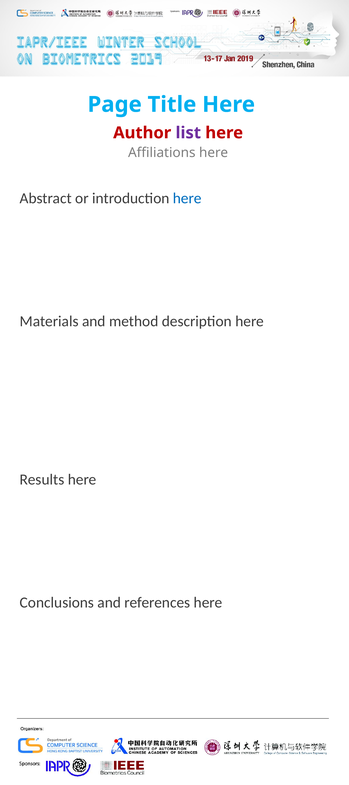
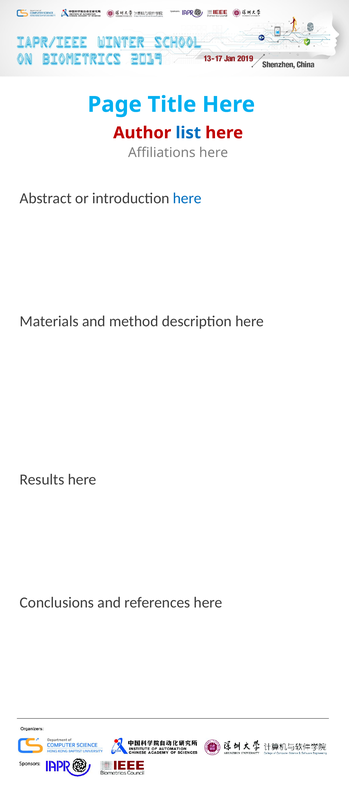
list colour: purple -> blue (188, 133)
